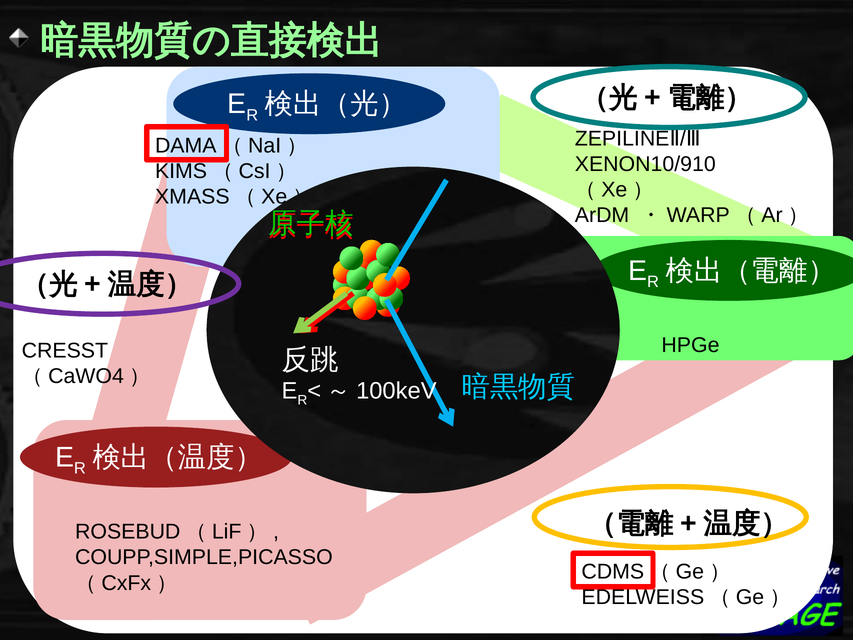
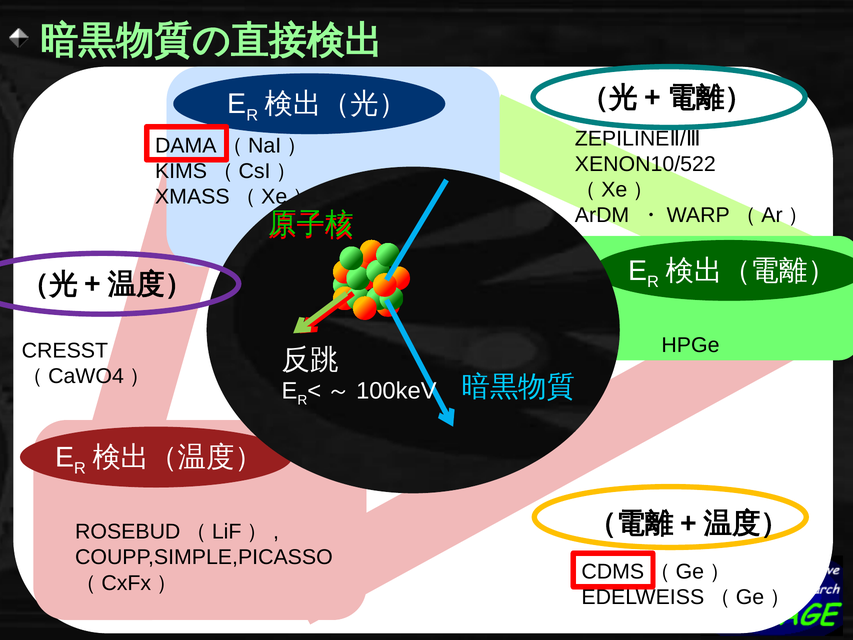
XENON10/910: XENON10/910 -> XENON10/522 (645, 164)
